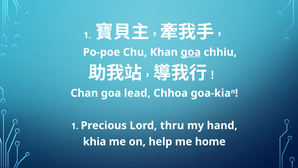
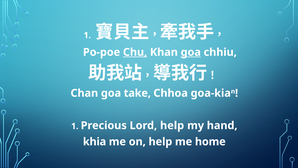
Chu underline: none -> present (135, 52)
lead: lead -> take (137, 93)
Lord thru: thru -> help (172, 125)
